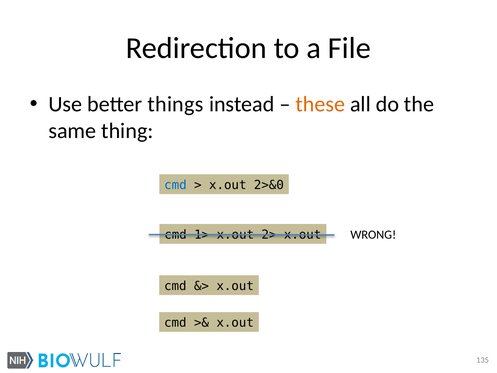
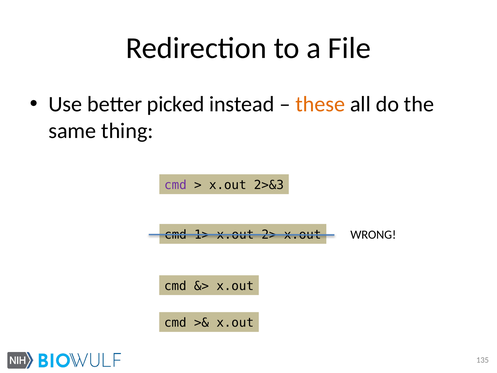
things: things -> picked (176, 104)
cmd colour: blue -> purple (175, 185)
2>&0: 2>&0 -> 2>&3 (269, 185)
